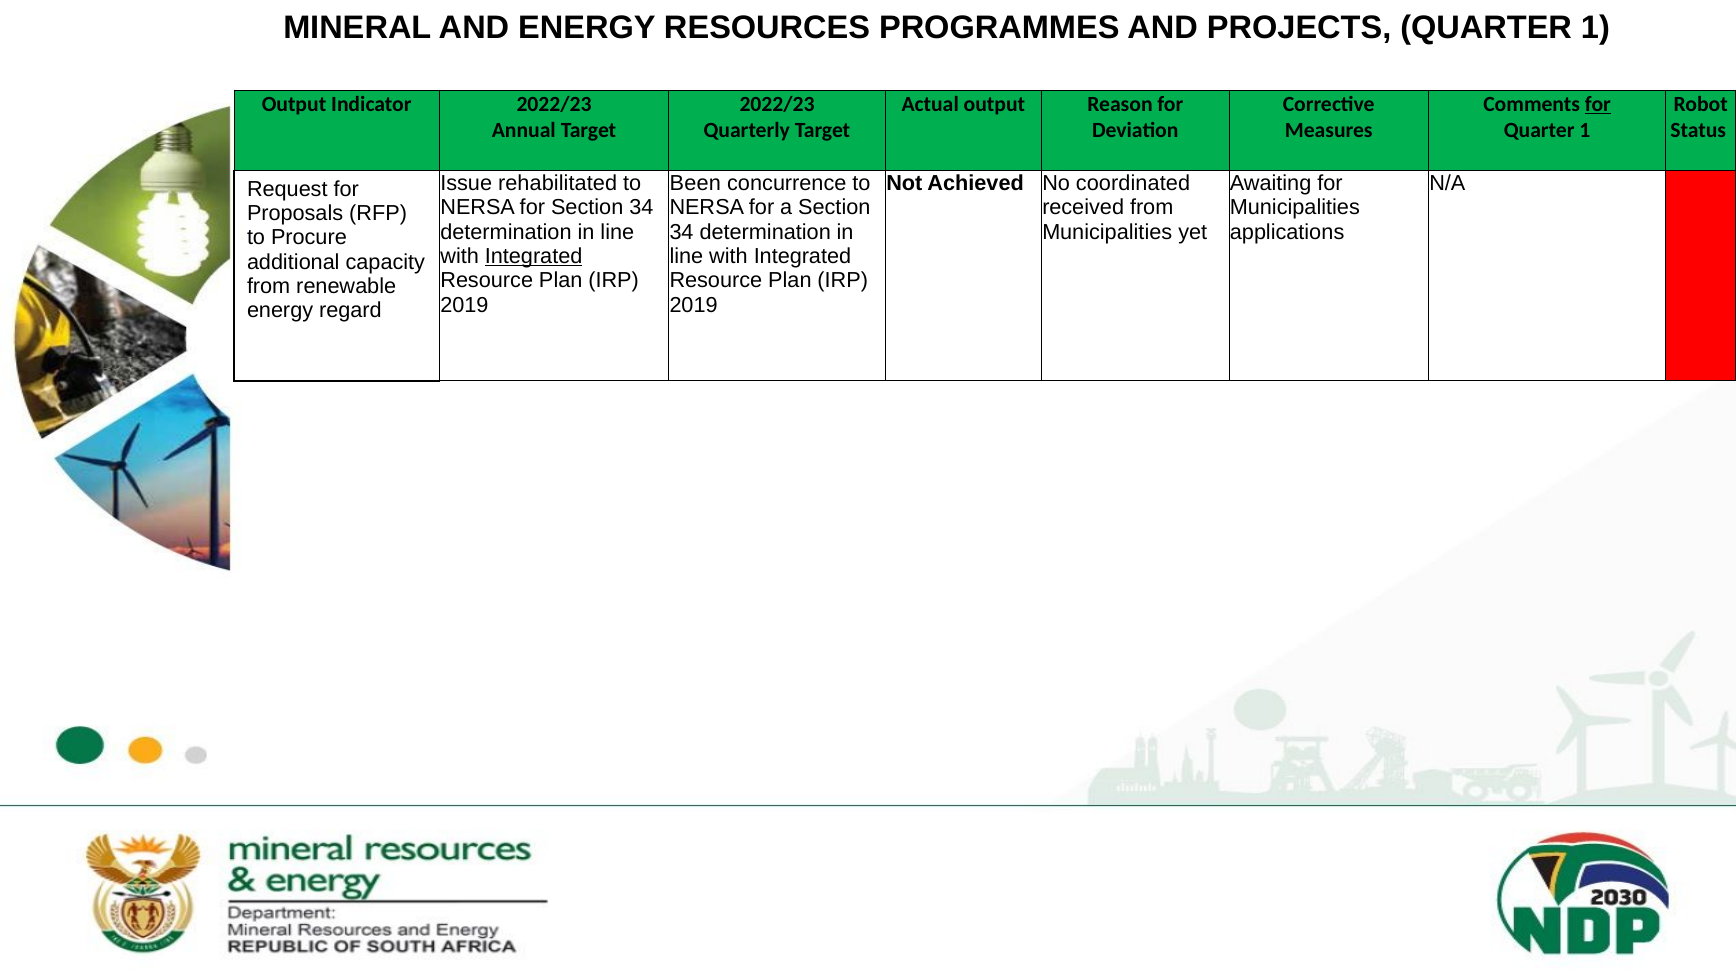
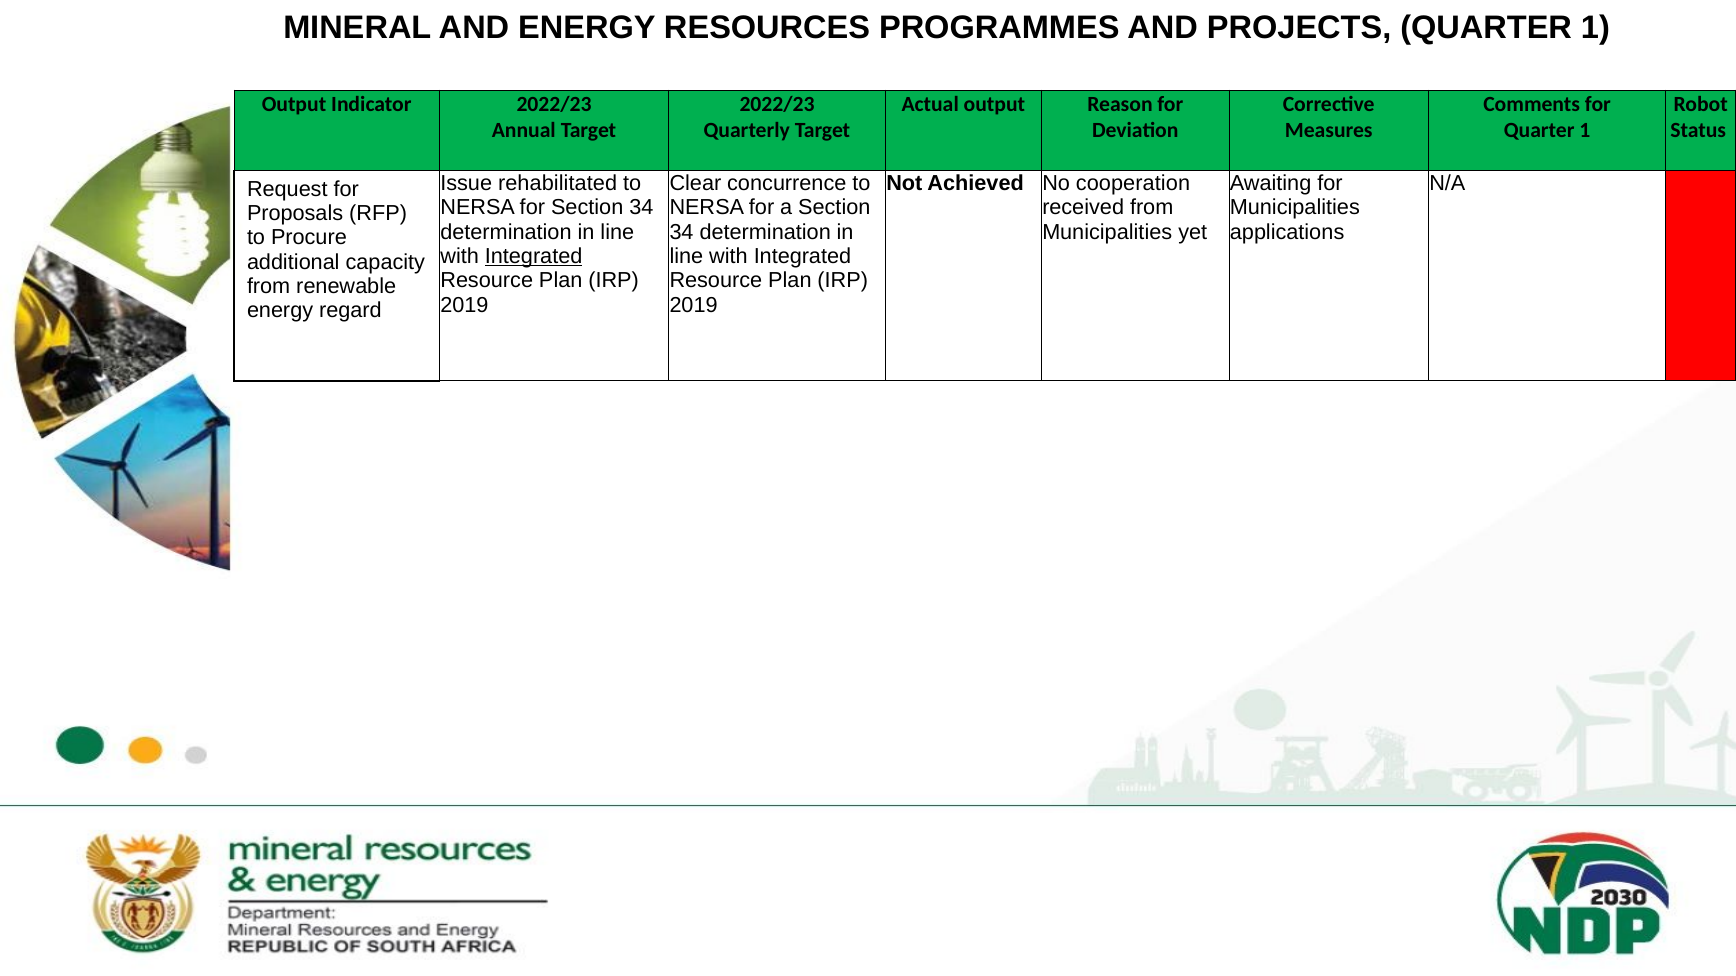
for underline: present -> none (1598, 104)
Been: Been -> Clear (695, 184)
coordinated: coordinated -> cooperation (1133, 184)
